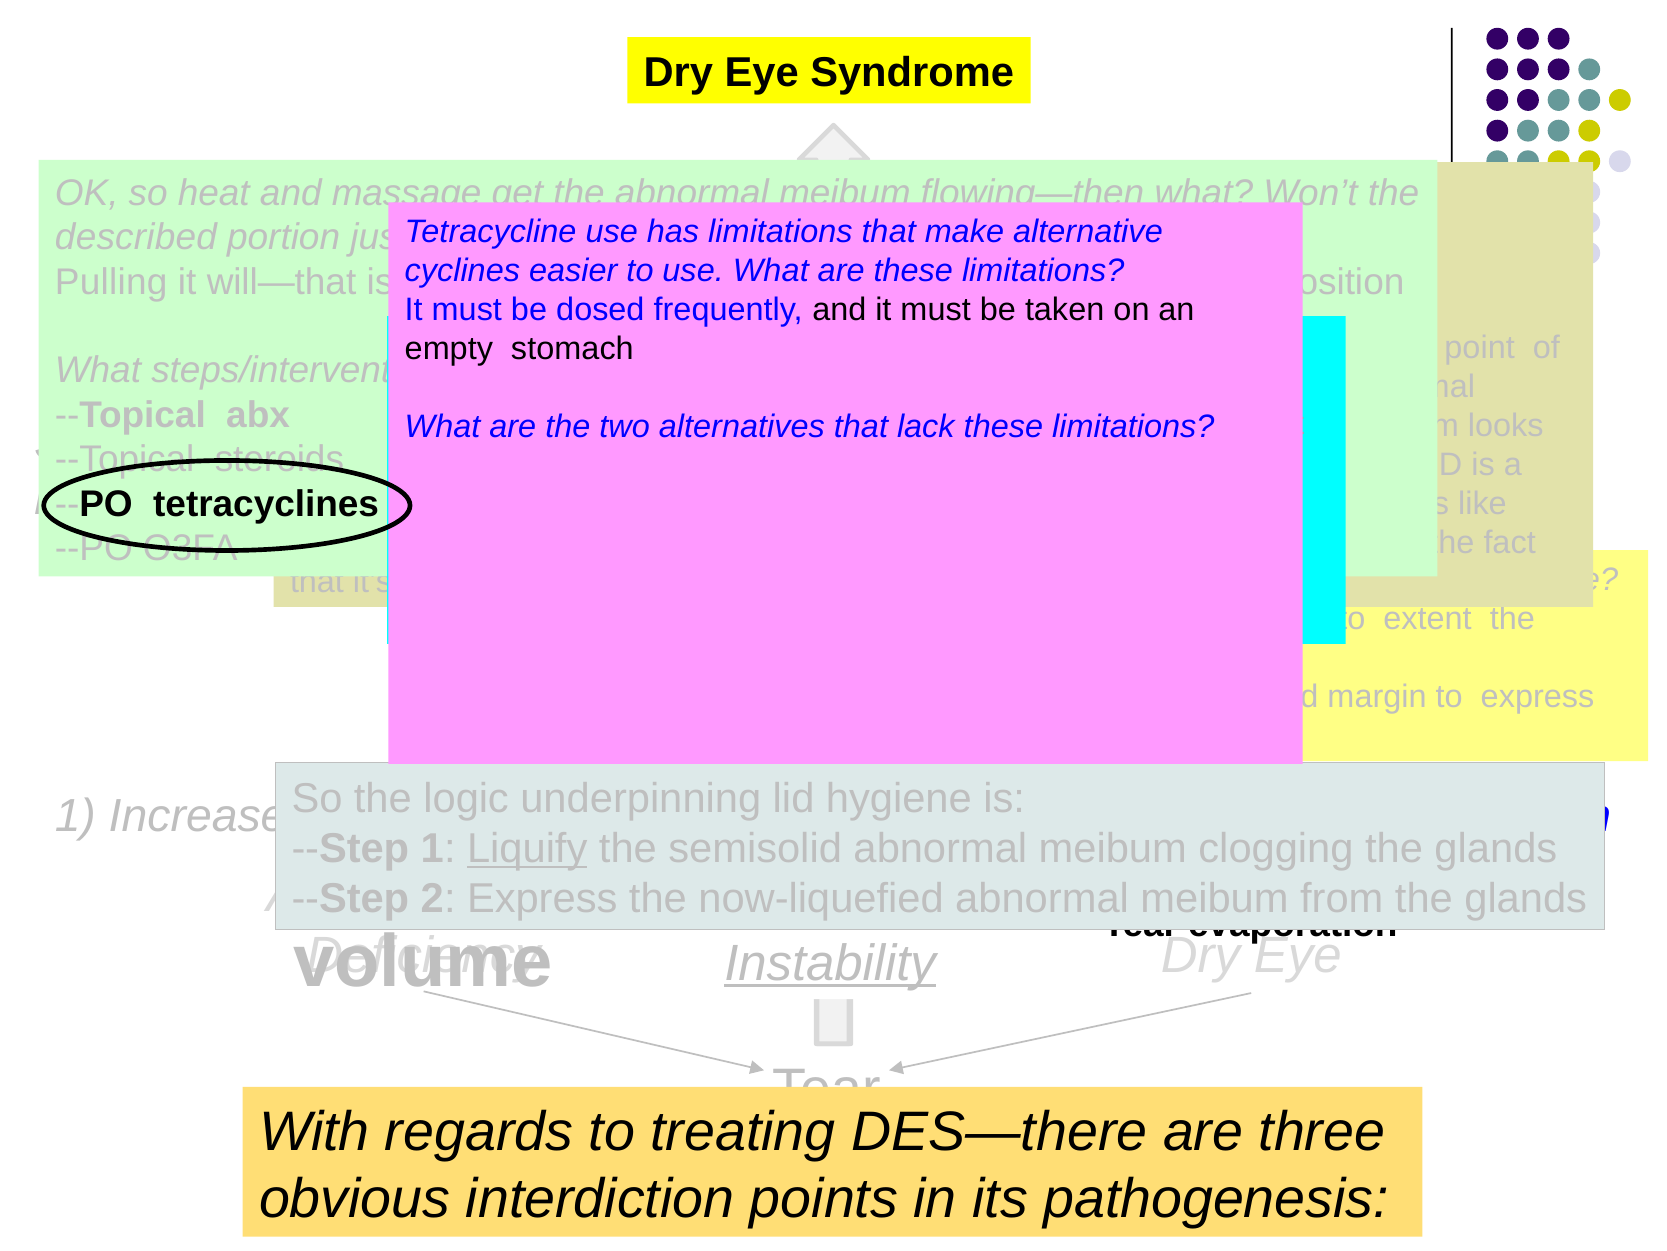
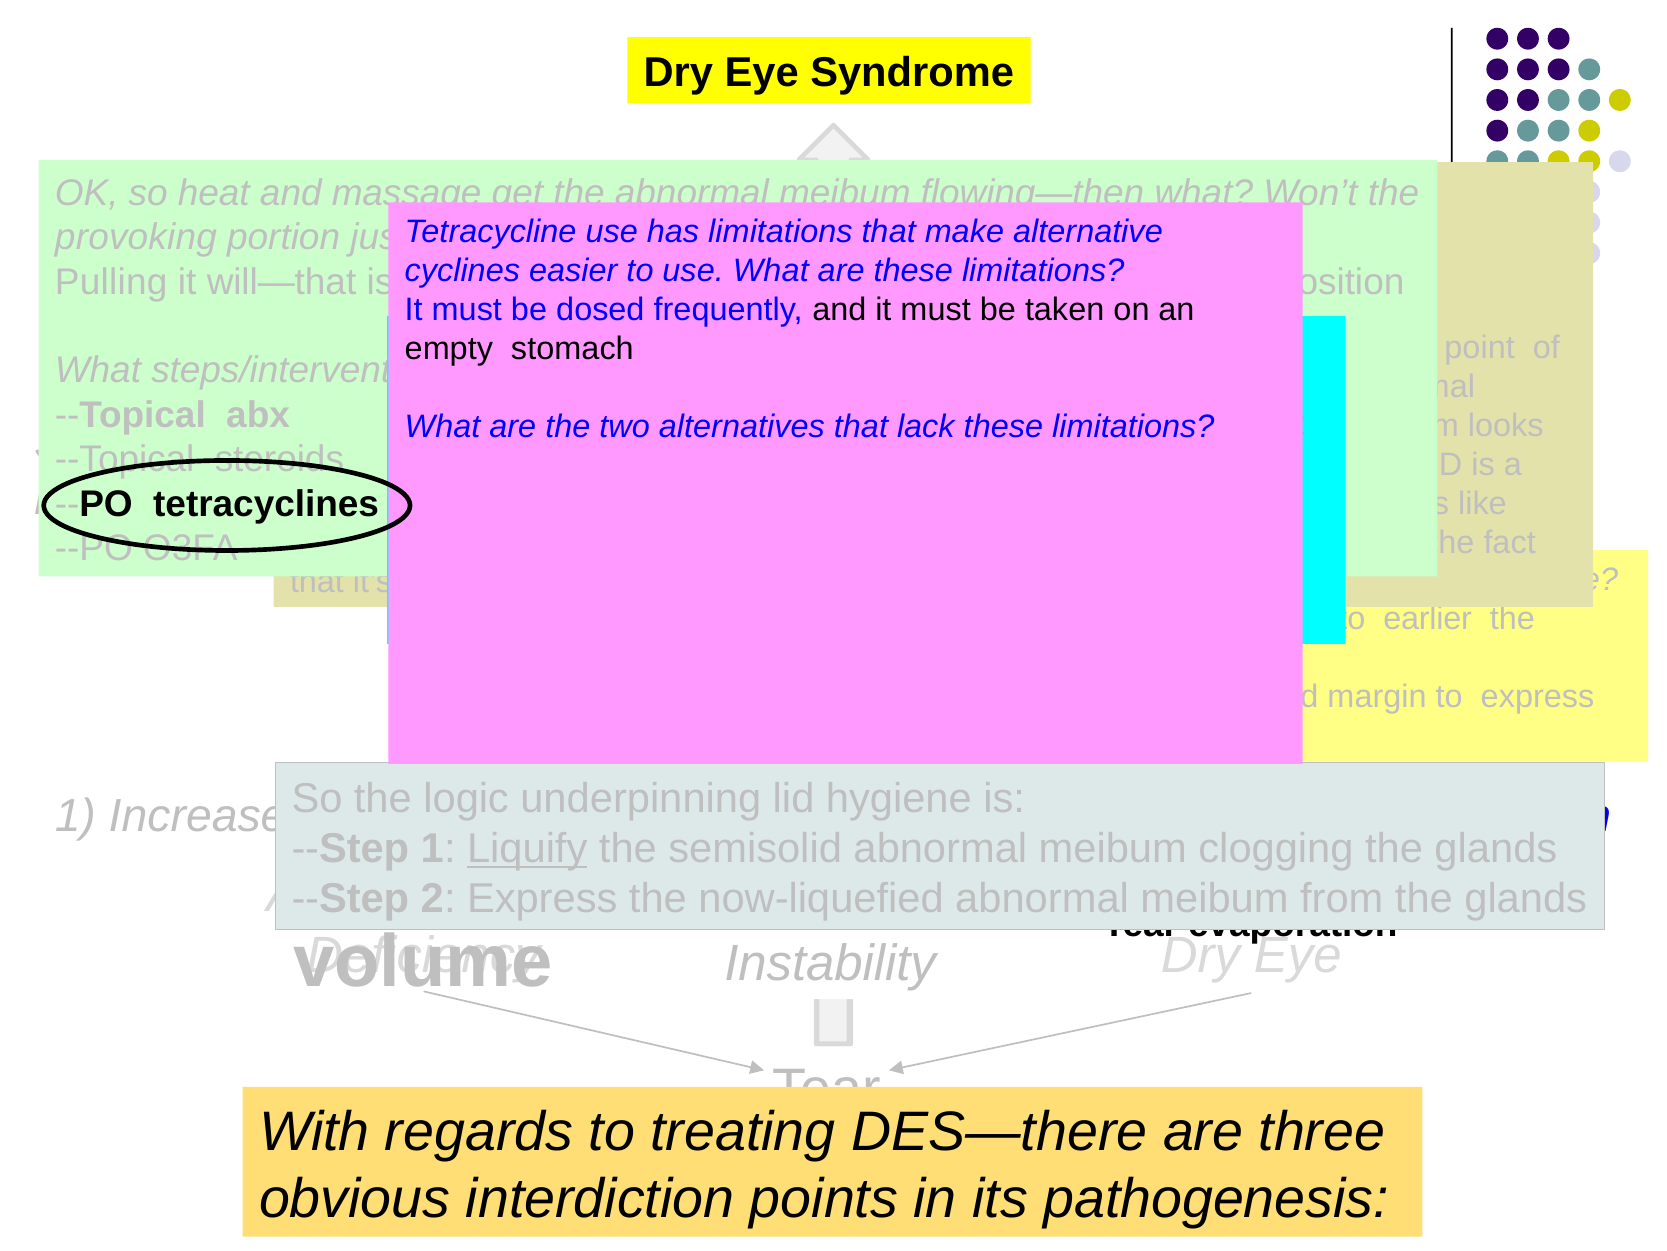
described: described -> provoking (136, 237)
extent: extent -> earlier (1428, 619)
Instability underline: present -> none (830, 963)
